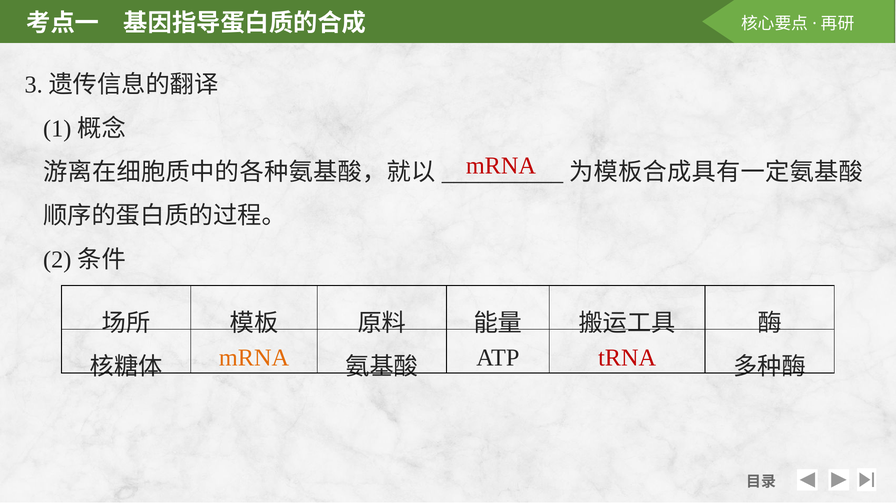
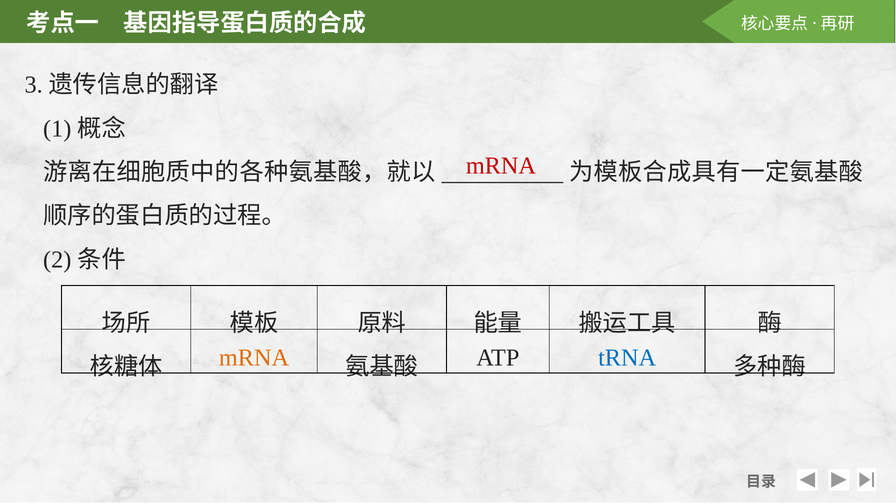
tRNA colour: red -> blue (627, 358)
